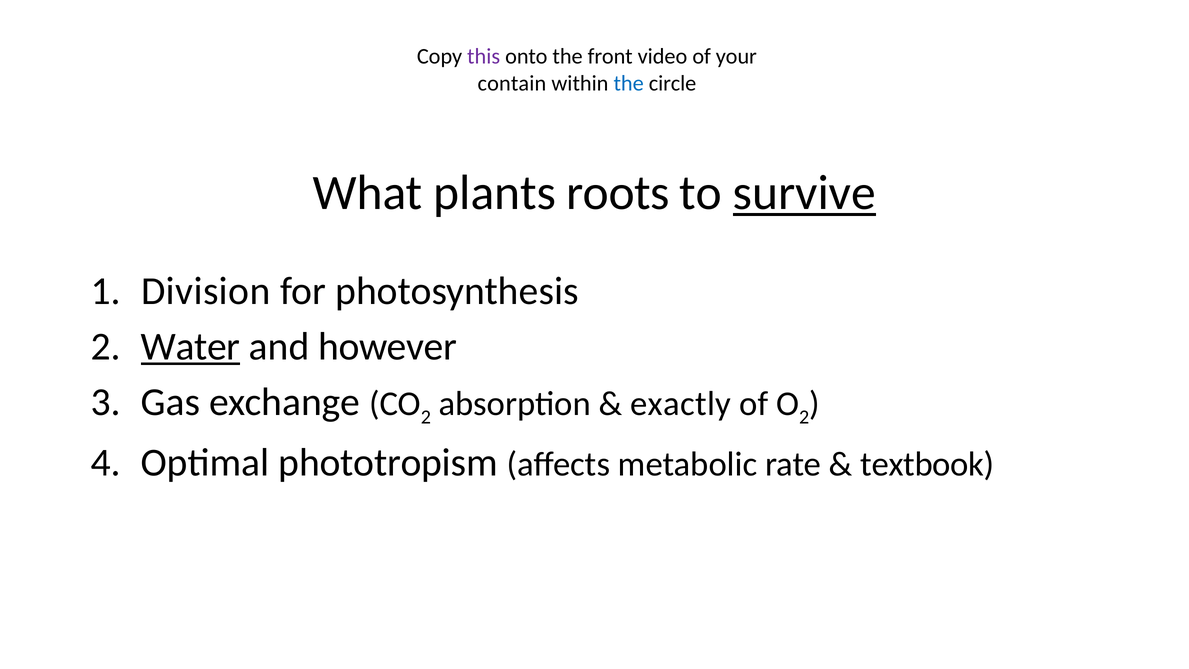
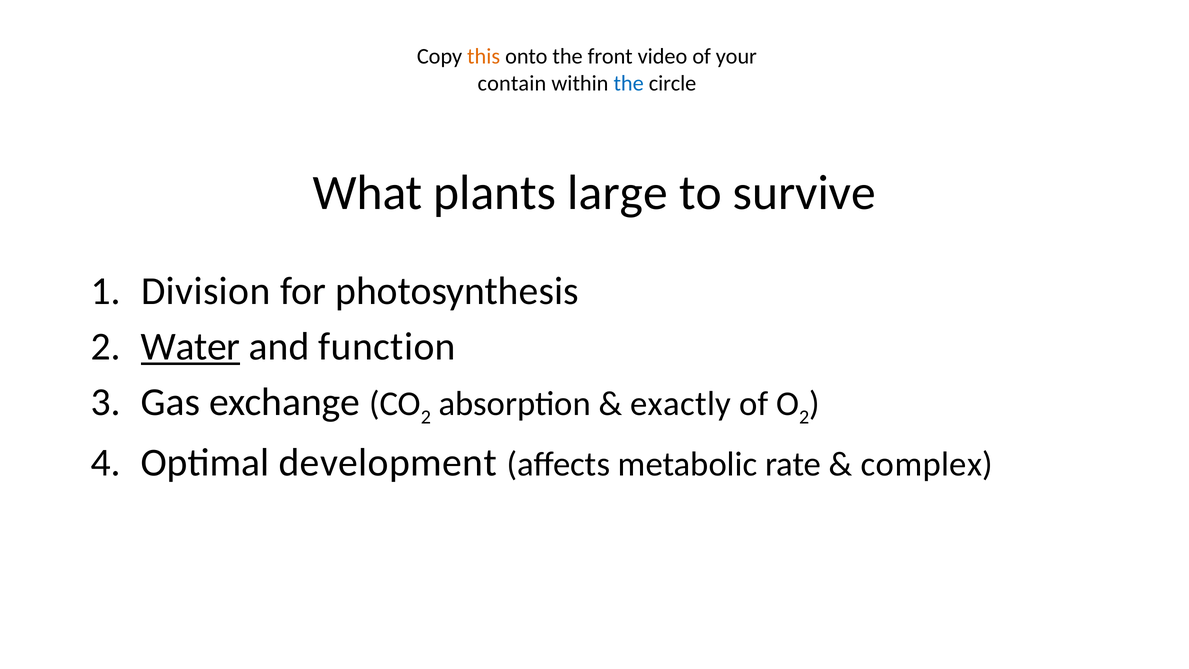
this colour: purple -> orange (484, 56)
roots: roots -> large (618, 193)
survive underline: present -> none (804, 193)
however: however -> function (387, 347)
phototropism: phototropism -> development (388, 462)
textbook: textbook -> complex (927, 464)
